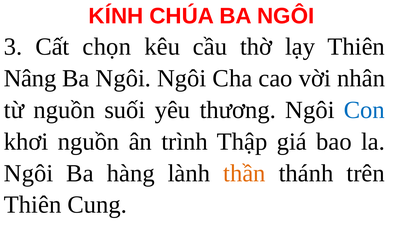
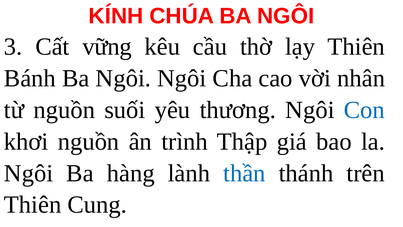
chọn: chọn -> vững (107, 47)
Nâng: Nâng -> Bánh (30, 78)
thần colour: orange -> blue (244, 173)
